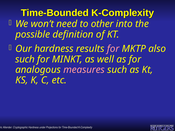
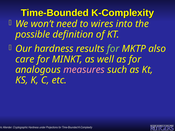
other: other -> wires (102, 24)
for colour: pink -> light green (113, 49)
such: such -> care (25, 59)
